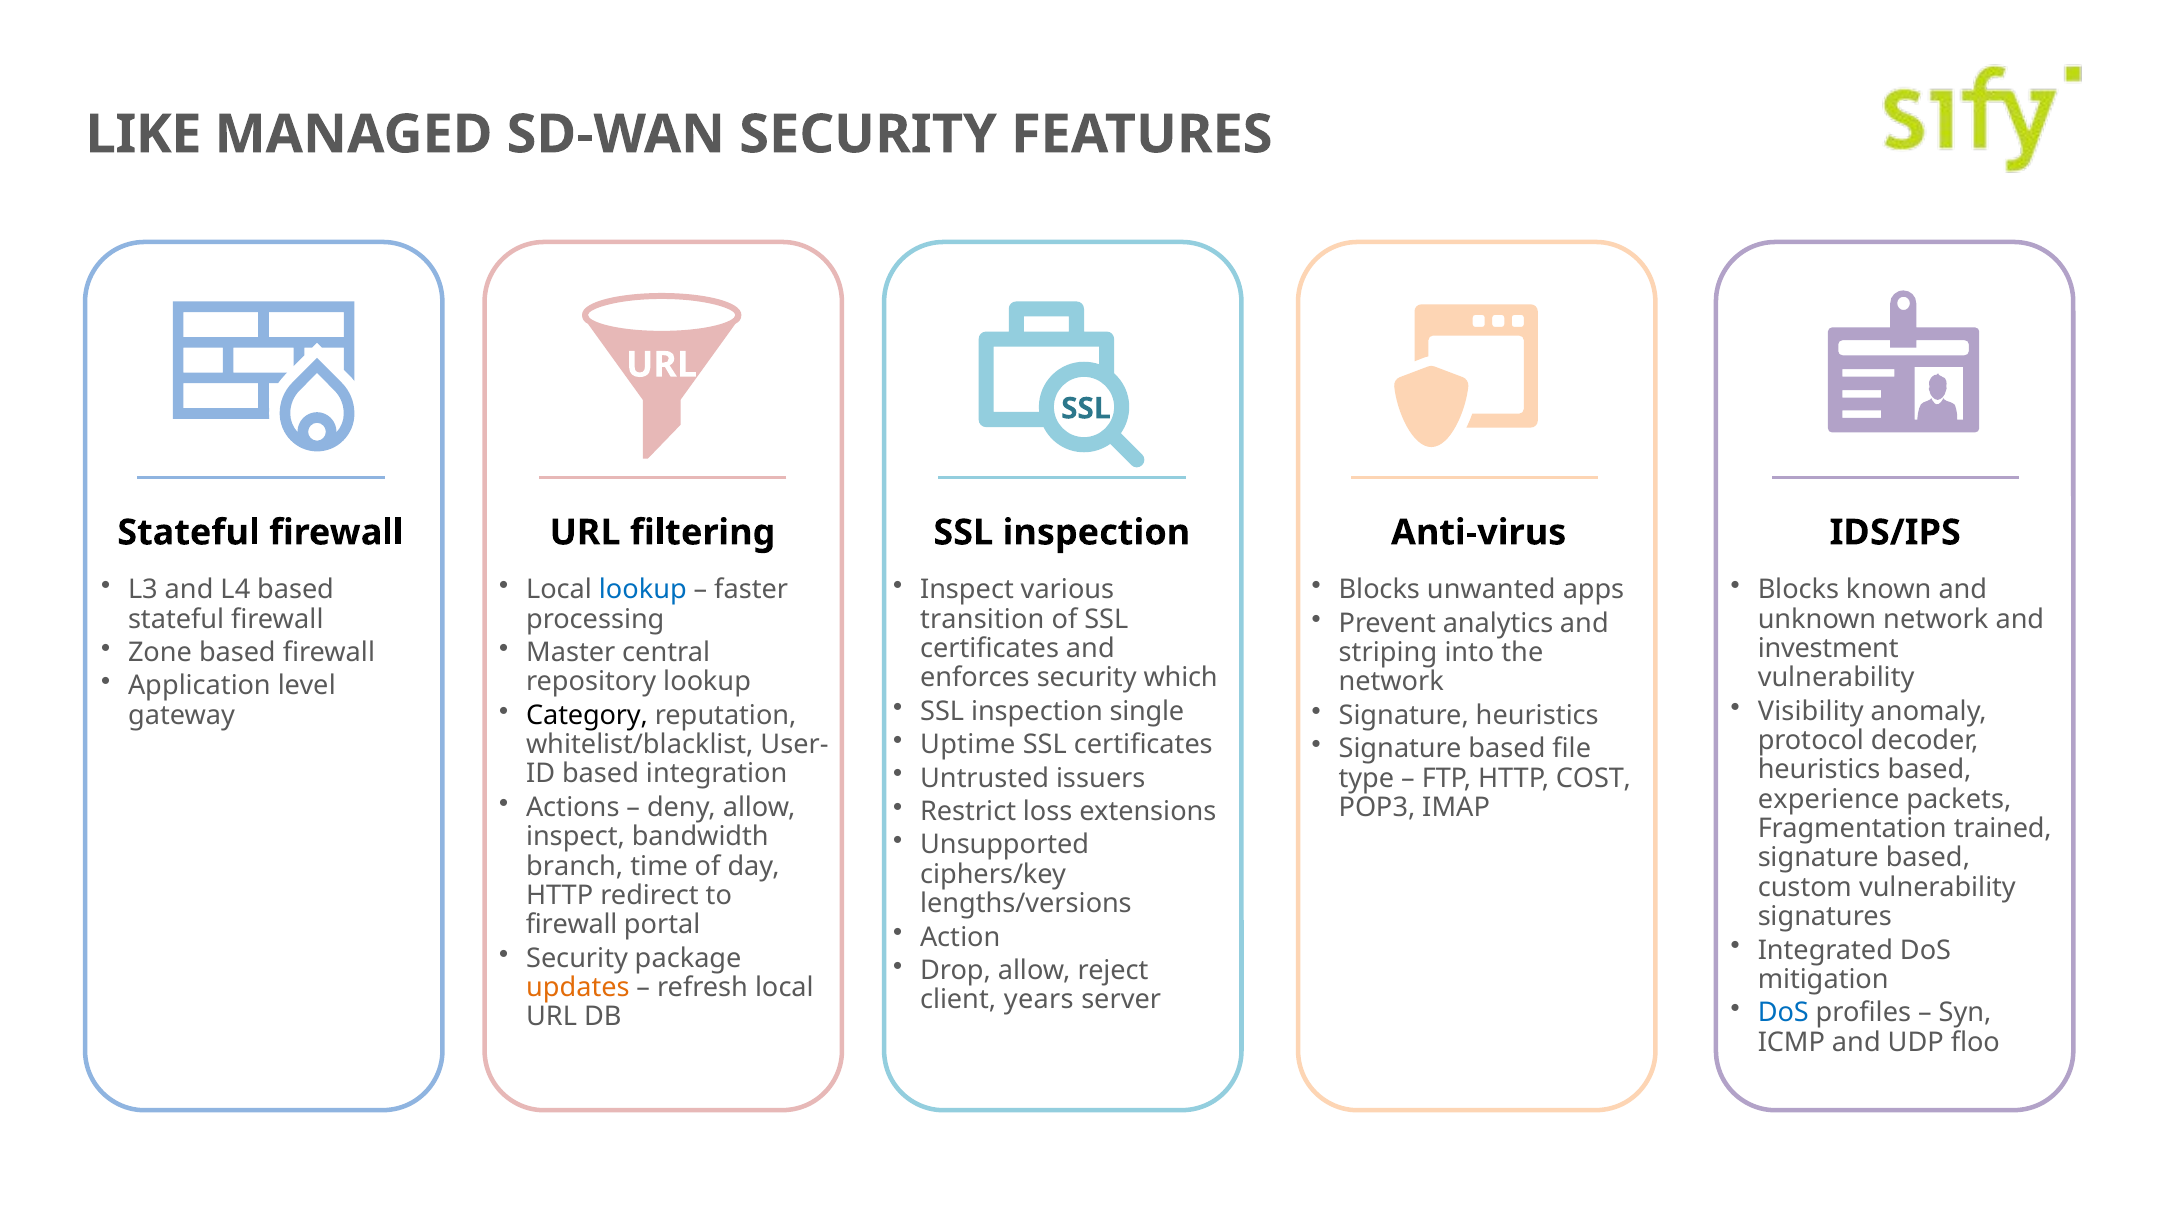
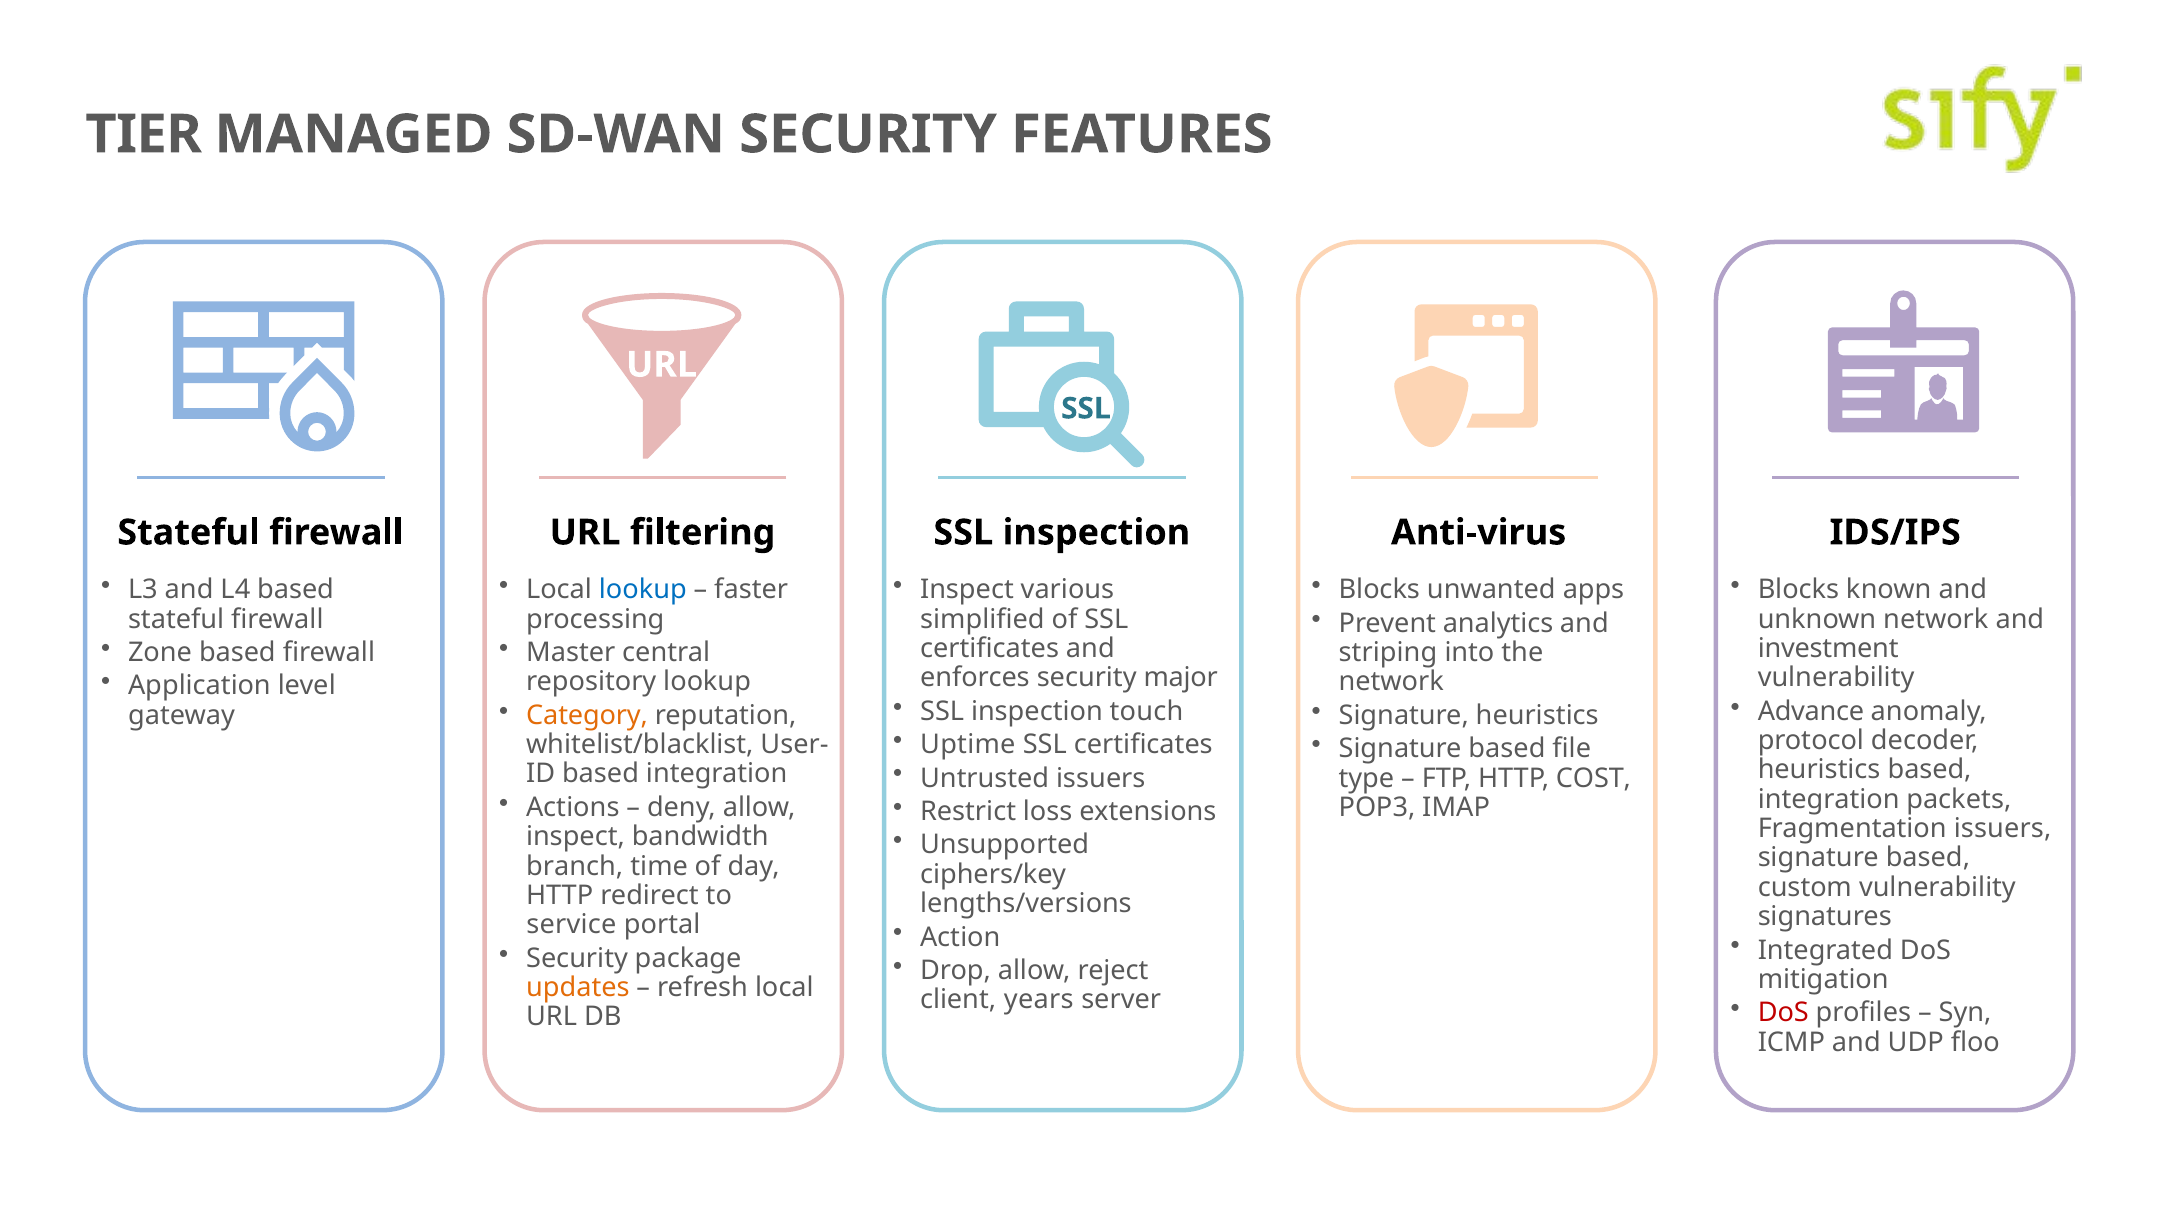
LIKE: LIKE -> TIER (144, 134)
transition: transition -> simplified (982, 619)
which: which -> major (1181, 678)
single: single -> touch (1147, 711)
Visibility: Visibility -> Advance (1811, 711)
Category colour: black -> orange (587, 715)
experience: experience -> integration (1829, 799)
Fragmentation trained: trained -> issuers (2003, 829)
firewall: firewall -> service (571, 925)
DoS colour: blue -> red (1783, 1013)
